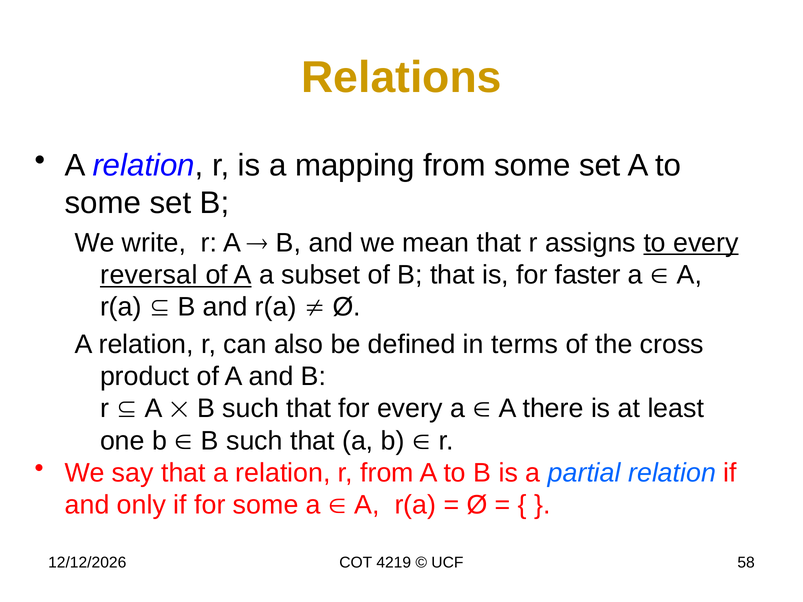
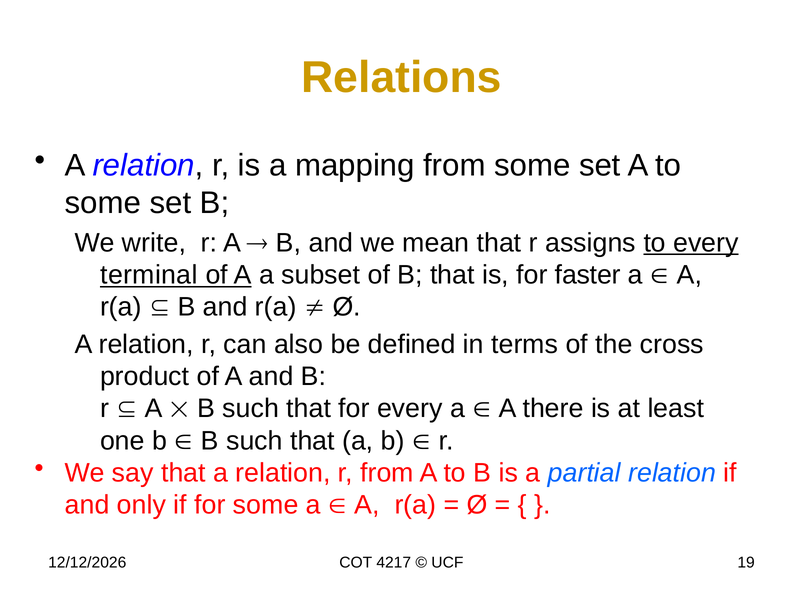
reversal: reversal -> terminal (149, 275)
4219: 4219 -> 4217 (394, 563)
58: 58 -> 19 (746, 563)
